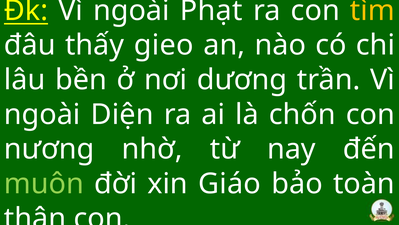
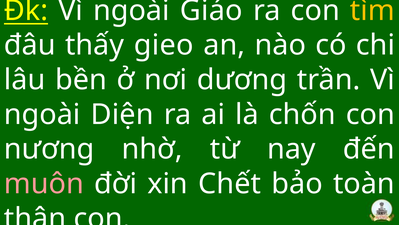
Phạt: Phạt -> Giáo (211, 10)
muôn colour: light green -> pink (44, 183)
Giáo: Giáo -> Chết (230, 183)
